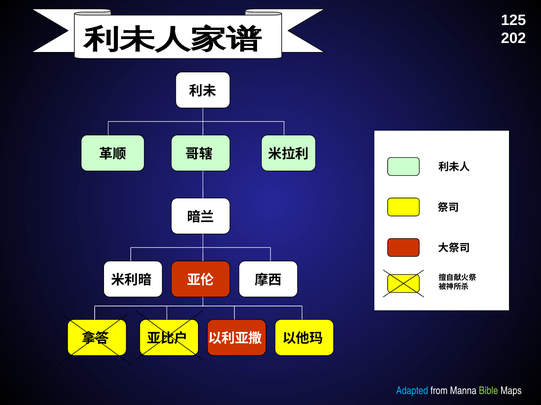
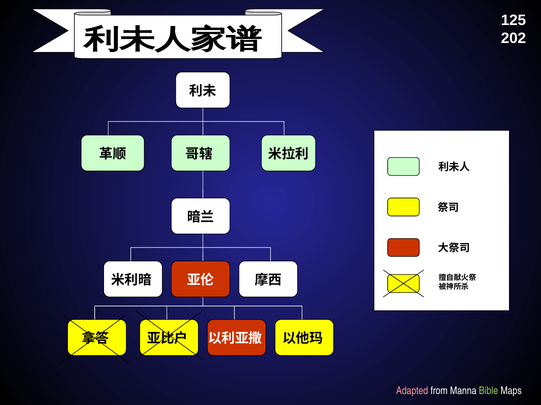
Adapted colour: light blue -> pink (412, 392)
